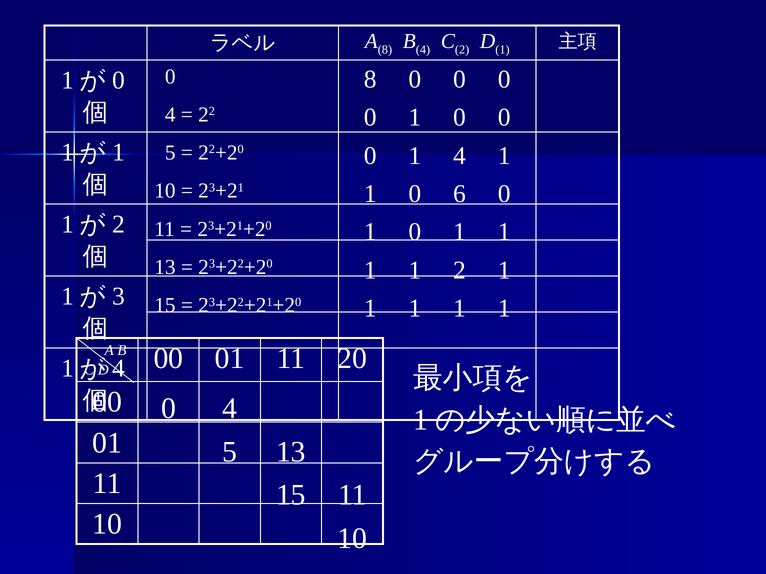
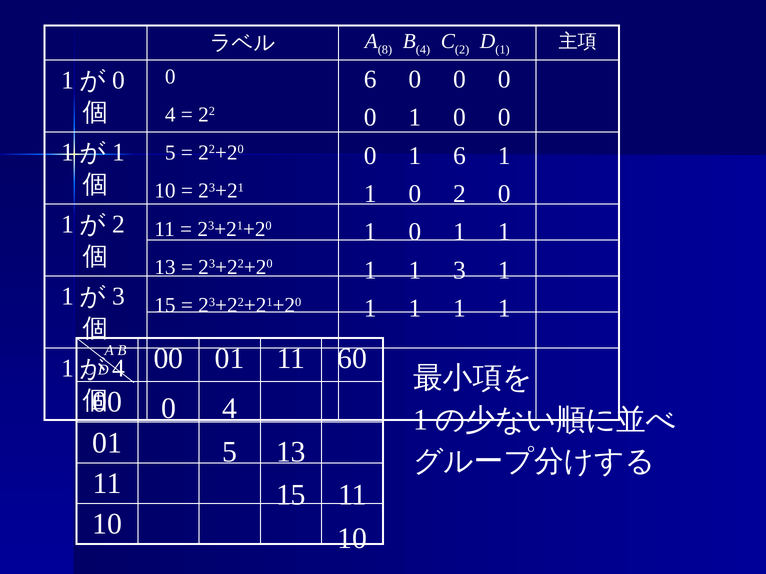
0 8: 8 -> 6 (370, 80)
1 4: 4 -> 6 (459, 156)
0 6: 6 -> 2 (459, 194)
1 2: 2 -> 3 (459, 270)
20: 20 -> 60 (352, 359)
